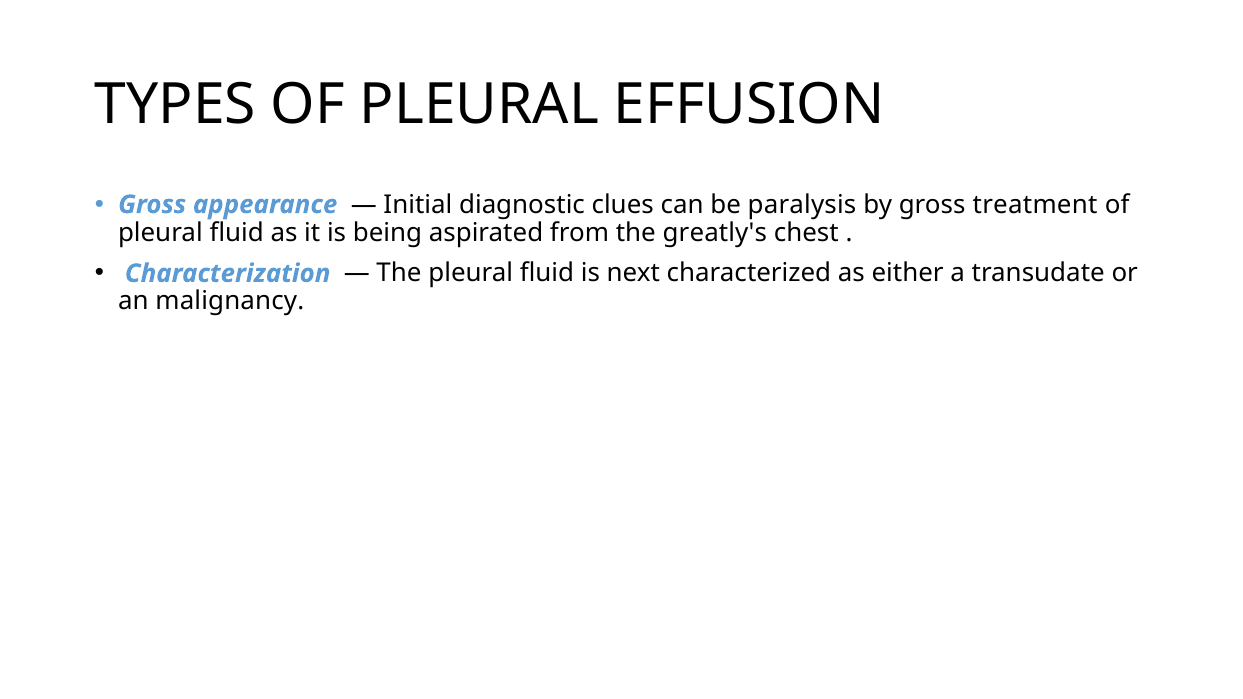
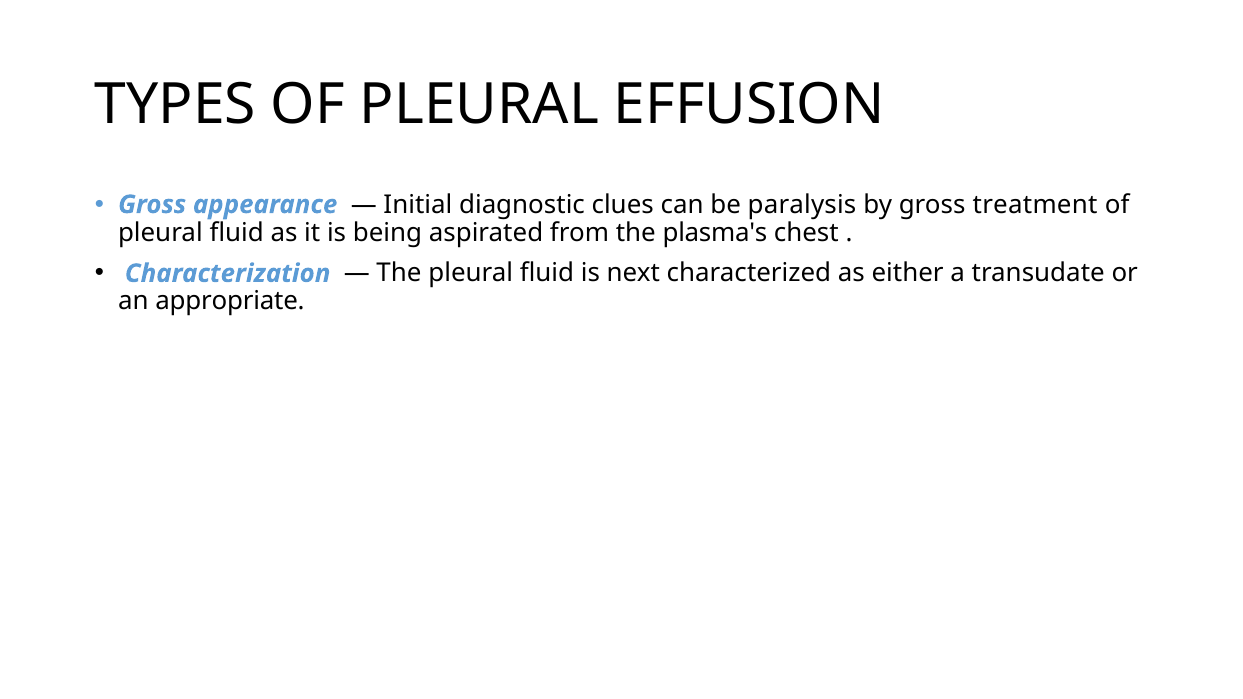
greatly's: greatly's -> plasma's (715, 233)
malignancy: malignancy -> appropriate (230, 301)
